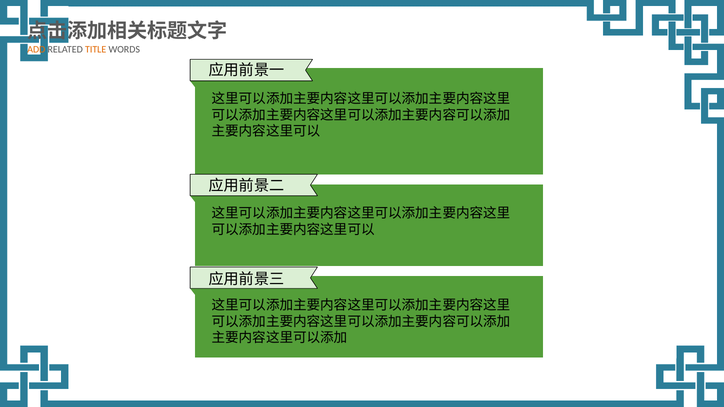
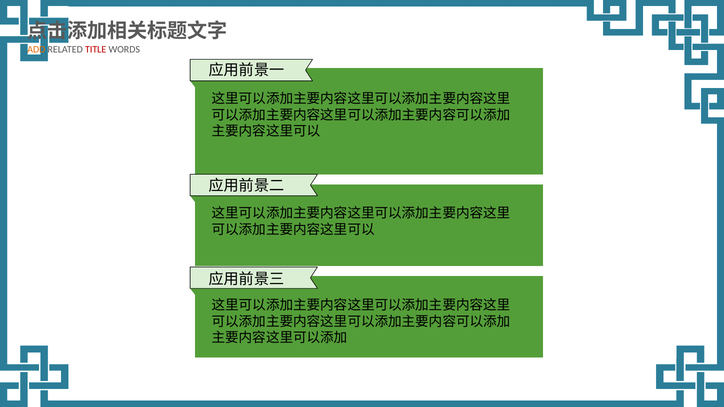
TITLE colour: orange -> red (96, 50)
